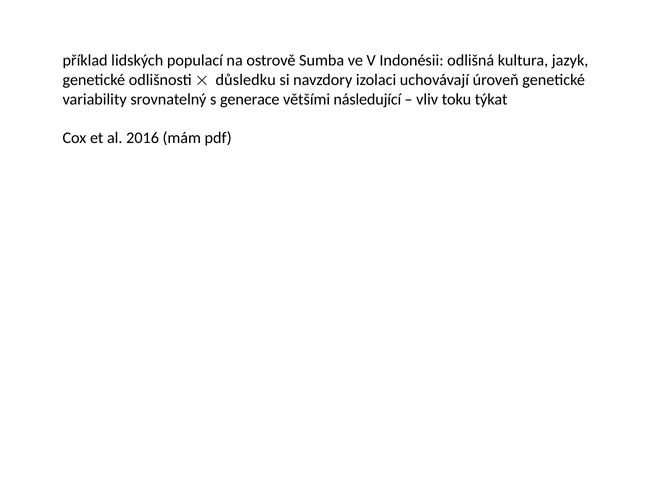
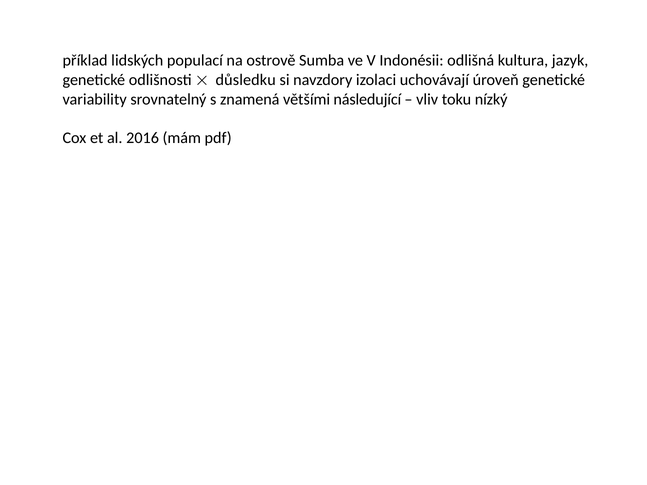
generace: generace -> znamená (250, 99)
týkat: týkat -> nízký (491, 99)
